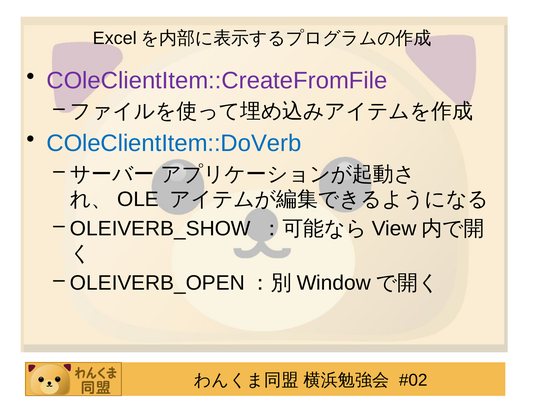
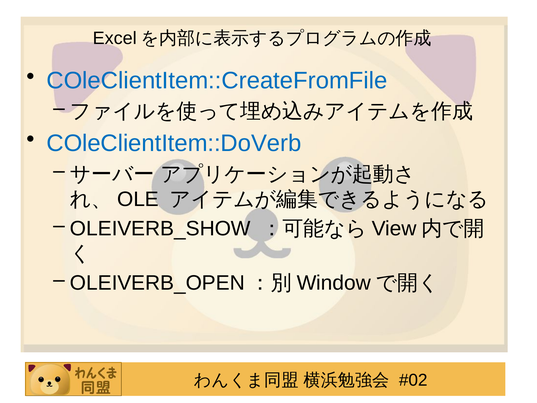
COleClientItem::CreateFromFile colour: purple -> blue (217, 80)
